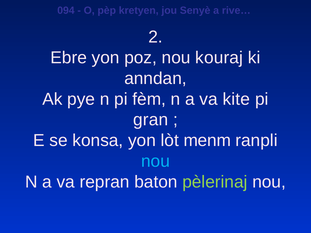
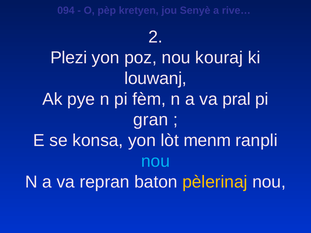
Ebre: Ebre -> Plezi (69, 58)
anndan: anndan -> louwanj (156, 78)
kite: kite -> pral (236, 99)
pèlerinaj colour: light green -> yellow (215, 182)
